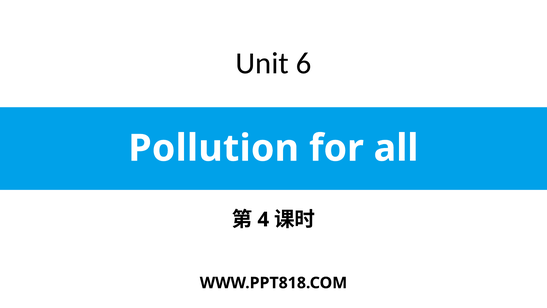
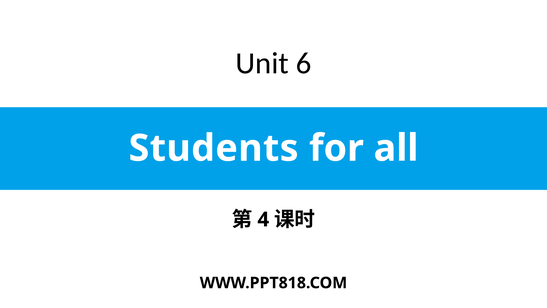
Pollution: Pollution -> Students (214, 148)
